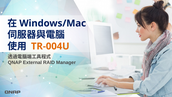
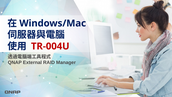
TR-004U colour: orange -> red (50, 46)
